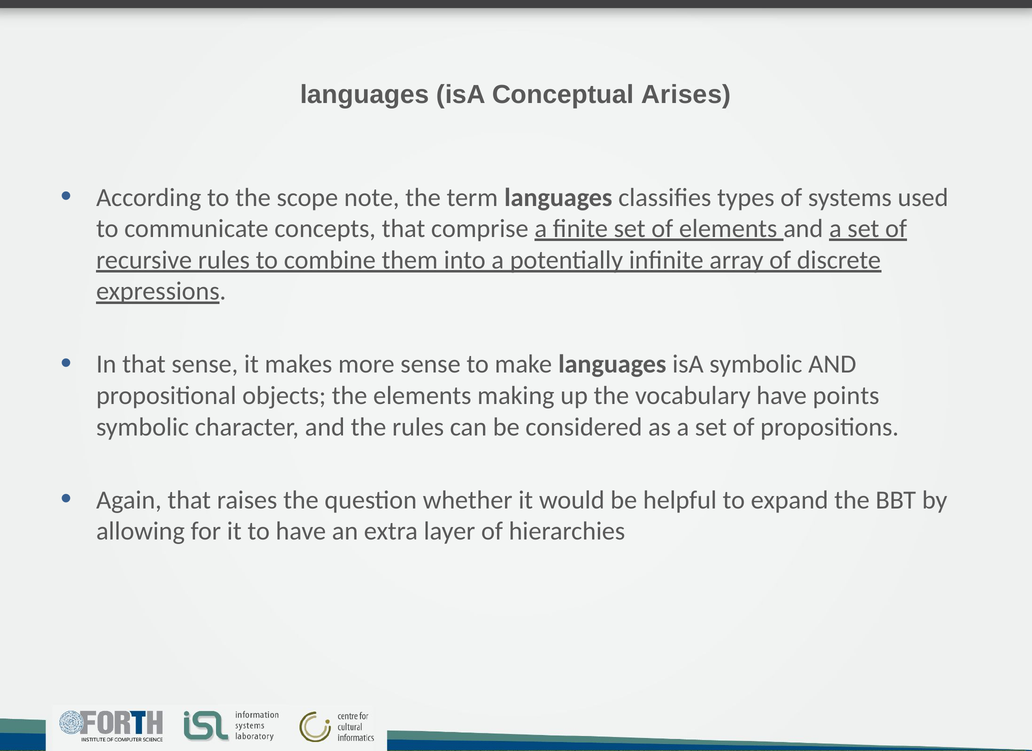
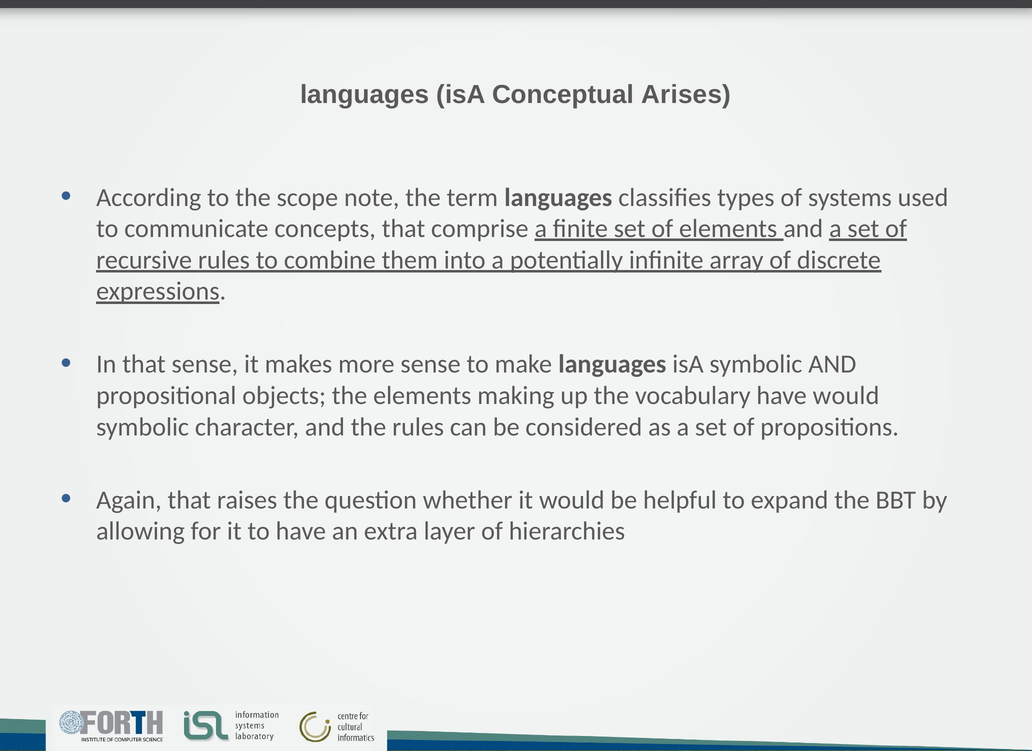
have points: points -> would (846, 395)
